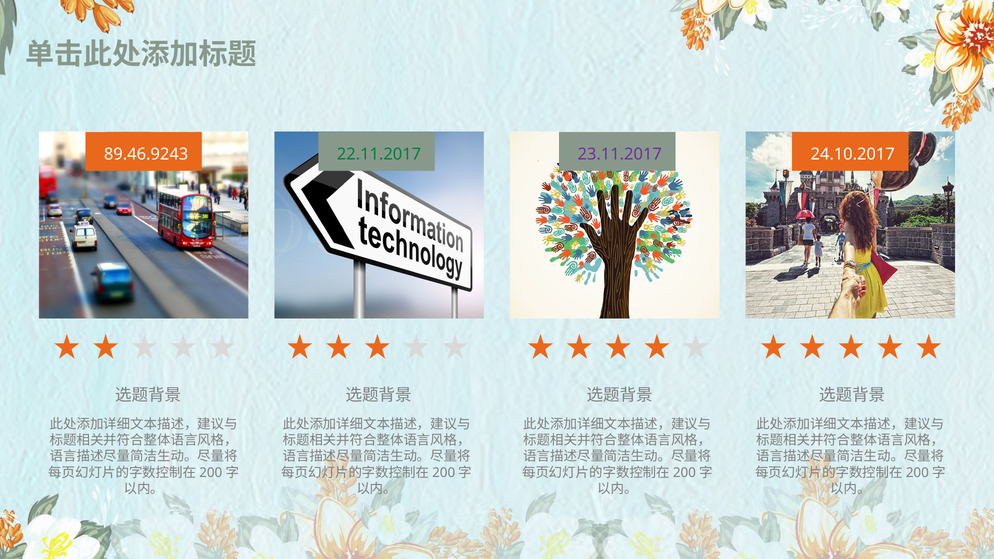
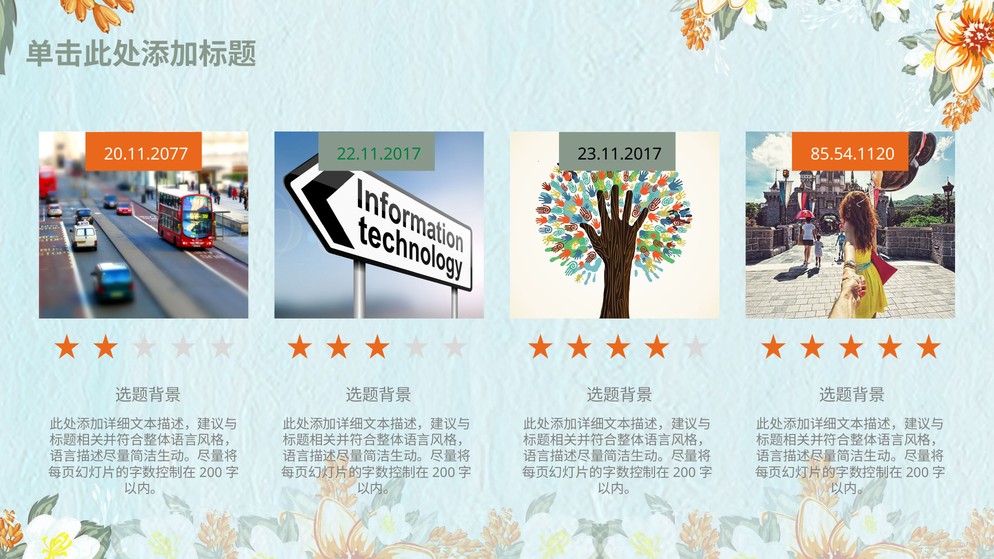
89.46.9243: 89.46.9243 -> 20.11.2077 (146, 155)
23.11.2017 colour: purple -> black (620, 155)
24.10.2017: 24.10.2017 -> 85.54.1120 (853, 155)
